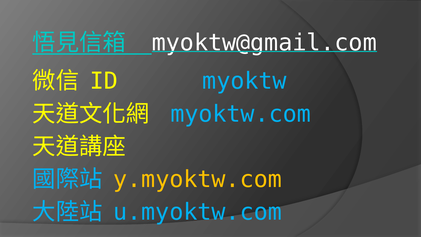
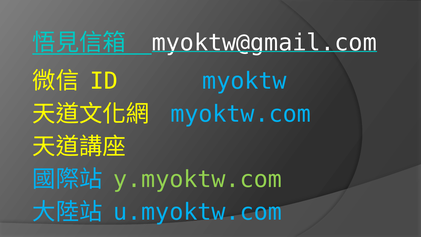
y.myoktw.com colour: yellow -> light green (198, 179)
